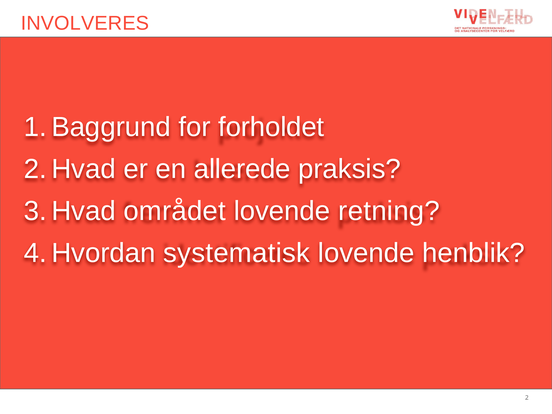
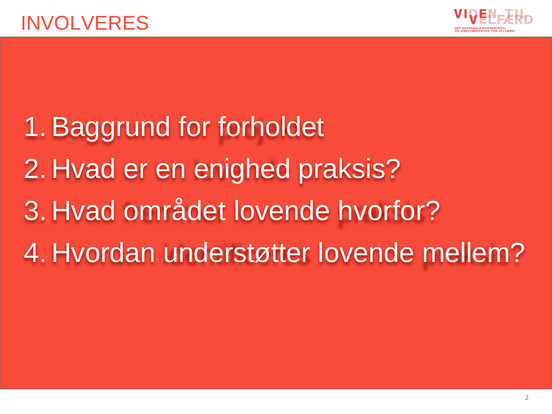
allerede: allerede -> enighed (242, 169)
retning: retning -> hvorfor (389, 211)
systematisk: systematisk -> understøtter (237, 253)
henblik: henblik -> mellem (474, 253)
